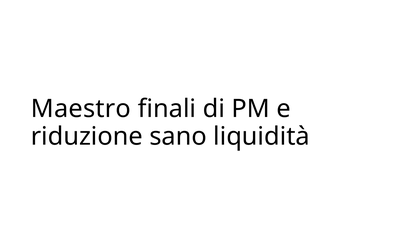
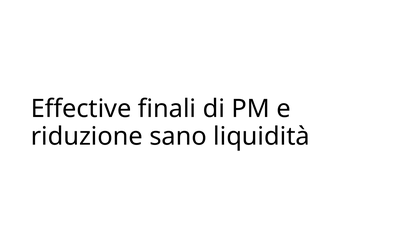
Maestro: Maestro -> Effective (81, 109)
